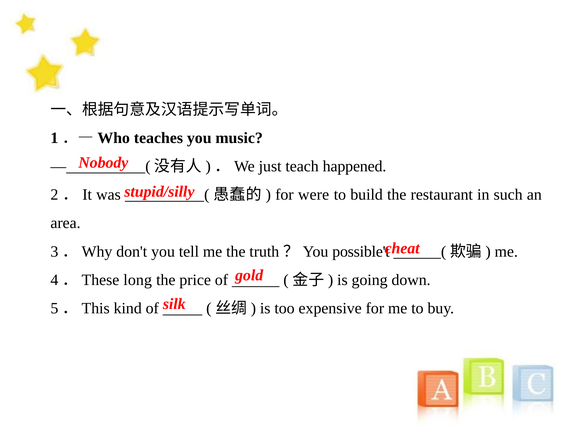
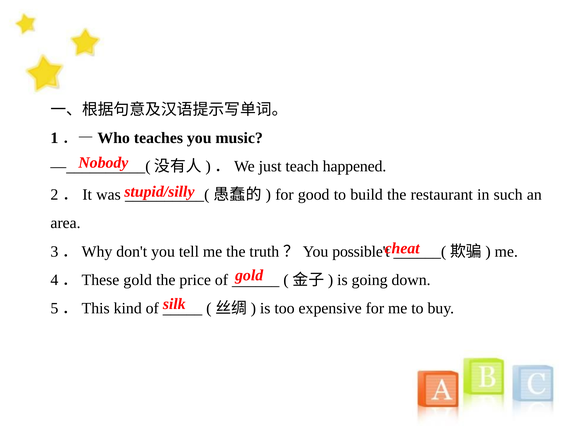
were: were -> good (314, 195)
4．These long: long -> gold (138, 280)
